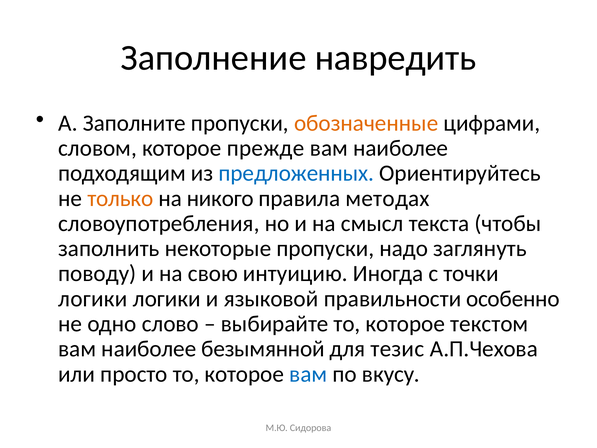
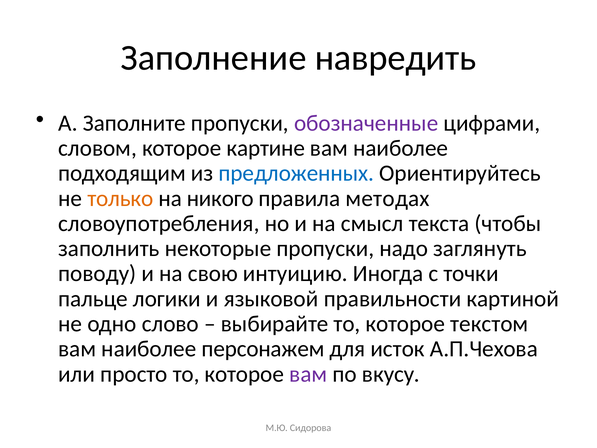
обозначенные colour: orange -> purple (366, 123)
прежде: прежде -> картине (266, 148)
логики: логики -> пальце (93, 299)
особенно: особенно -> картиной (513, 299)
безымянной: безымянной -> персонажем (263, 349)
тезис: тезис -> исток (398, 349)
вам colour: blue -> purple (308, 374)
